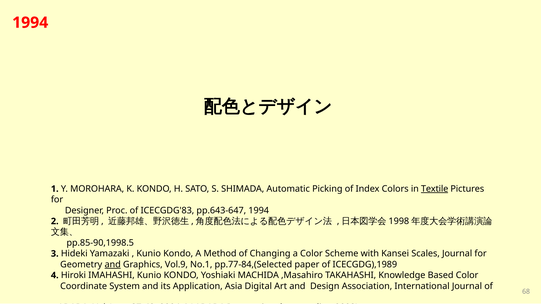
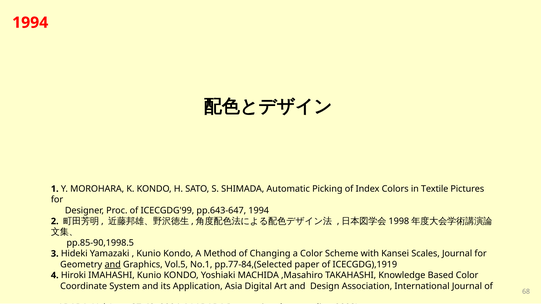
Textile underline: present -> none (435, 189)
ICECGDG'83: ICECGDG'83 -> ICECGDG'99 (167, 211)
Vol.9: Vol.9 -> Vol.5 (176, 265)
ICECGDG),1989: ICECGDG),1989 -> ICECGDG),1919 (365, 265)
